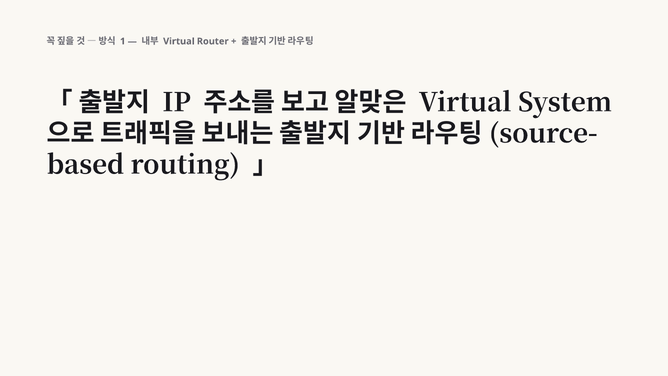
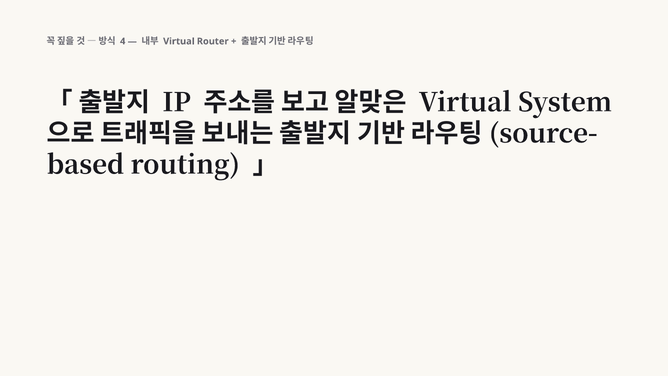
1: 1 -> 4 (123, 41)
